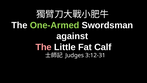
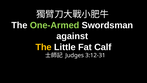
The colour: pink -> yellow (44, 47)
